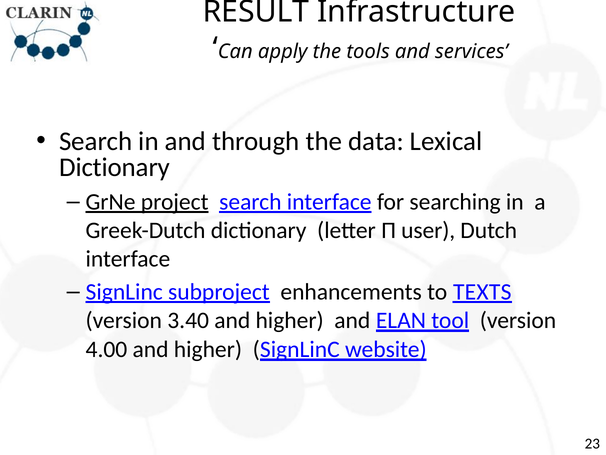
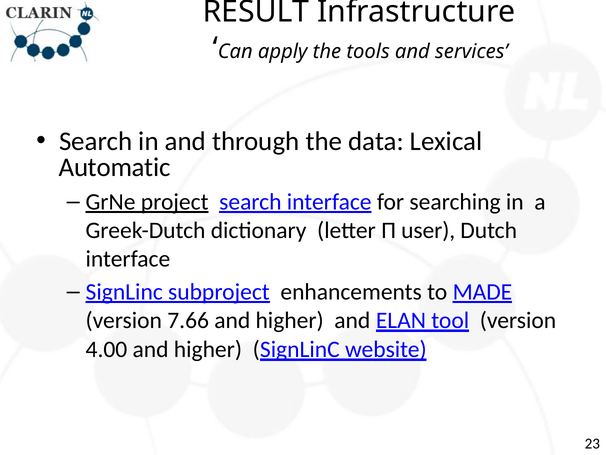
Dictionary: Dictionary -> Automatic (115, 167)
TEXTS: TEXTS -> MADE (482, 291)
3.40: 3.40 -> 7.66 (188, 320)
